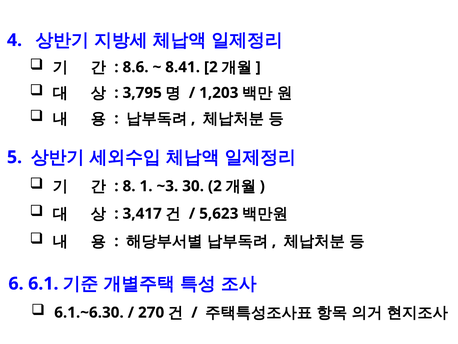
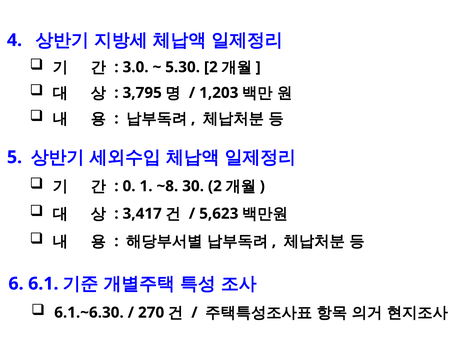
8.6: 8.6 -> 3.0 (136, 67)
8.41: 8.41 -> 5.30 (183, 67)
8: 8 -> 0 (129, 186)
~3: ~3 -> ~8 (167, 186)
